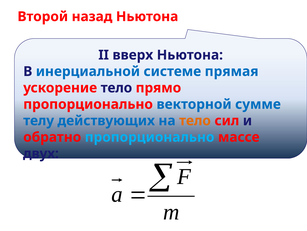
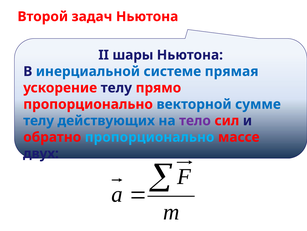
назад: назад -> задач (92, 17)
вверх: вверх -> шары (133, 55)
ускорение тело: тело -> телу (116, 88)
тело colour: orange -> purple (195, 120)
